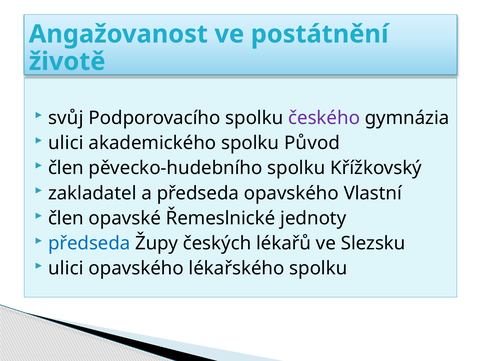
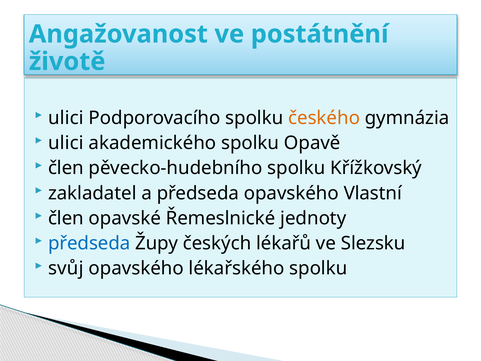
svůj: svůj -> ulici (66, 118)
českého colour: purple -> orange (324, 118)
Původ: Původ -> Opavě (312, 143)
ulici: ulici -> svůj (66, 268)
